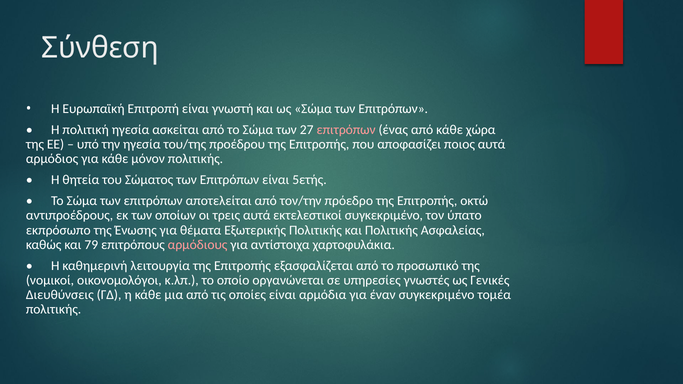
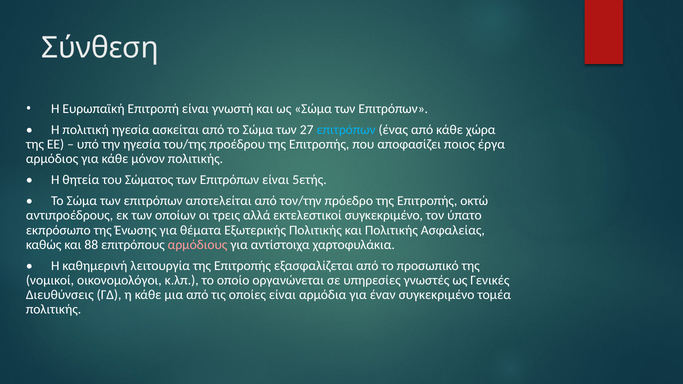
επιτρόπων colour: pink -> light blue (346, 130)
ποιος αυτά: αυτά -> έργα (491, 144)
τρεις αυτά: αυτά -> αλλά (257, 216)
79: 79 -> 88 (91, 245)
